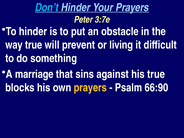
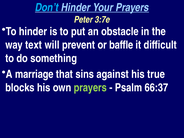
way true: true -> text (34, 45)
living: living -> baffle (121, 45)
prayers colour: yellow -> light green (90, 88)
66:90: 66:90 -> 66:37 (156, 88)
